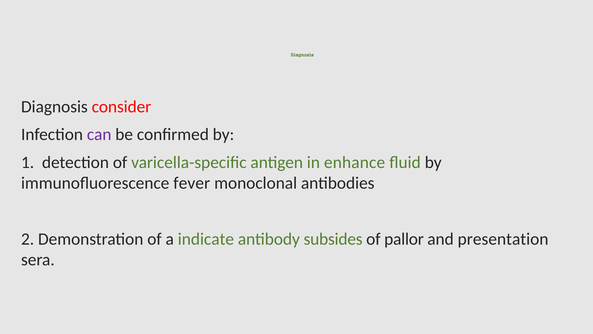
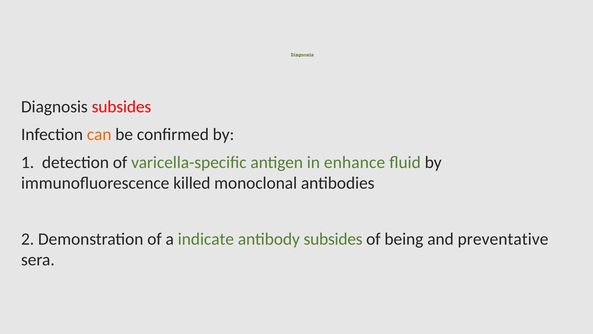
Diagnosis consider: consider -> subsides (121, 107)
can colour: purple -> orange (99, 135)
fever: fever -> killed (192, 183)
pallor: pallor -> being (404, 239)
presentation: presentation -> preventative (503, 239)
